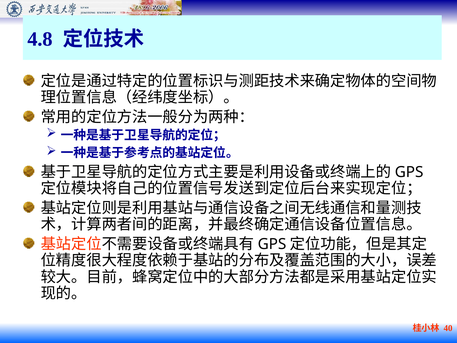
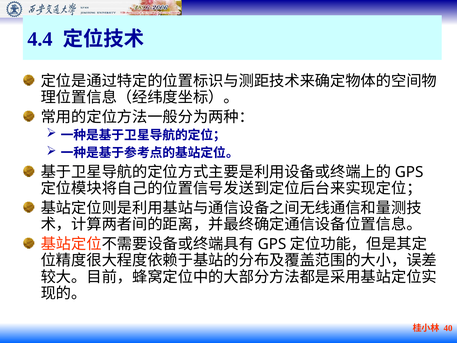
4.8: 4.8 -> 4.4 (40, 39)
